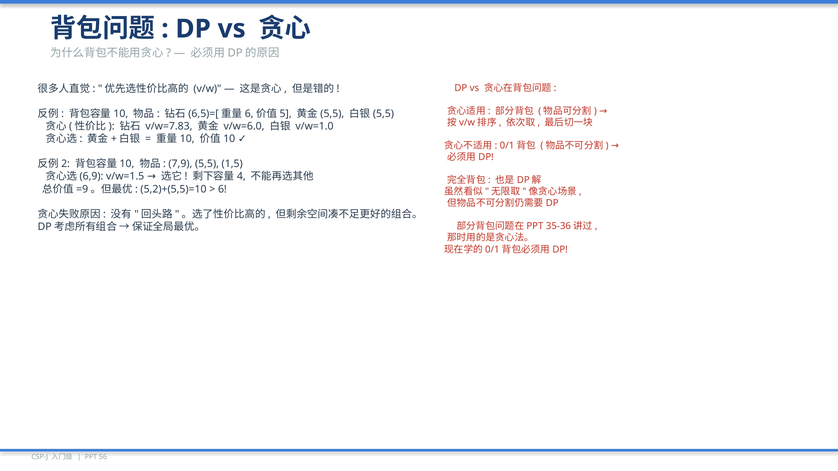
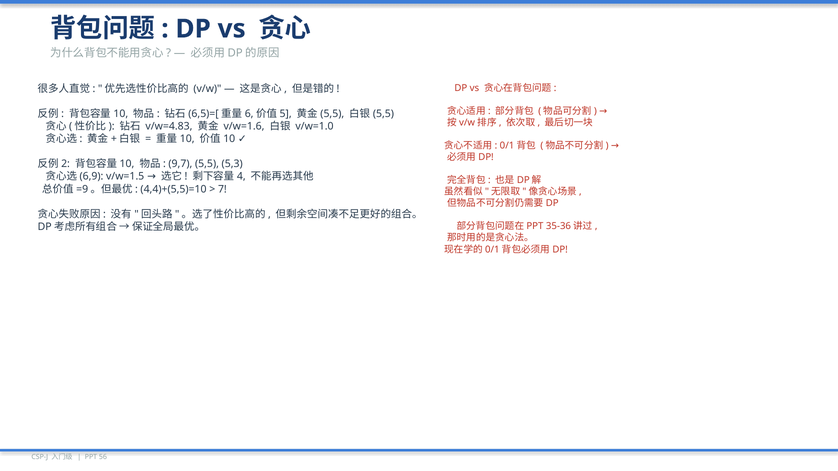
v/w=7.83: v/w=7.83 -> v/w=4.83 (169, 126)
v/w=6.0: v/w=6.0 -> v/w=1.6 (244, 126)
7,9: 7,9 -> 9,7 (180, 164)
1,5: 1,5 -> 5,3 (232, 164)
5,2)+(5,5)=10: 5,2)+(5,5)=10 -> 4,4)+(5,5)=10 (174, 189)
6: 6 -> 7 (222, 189)
